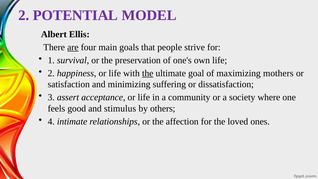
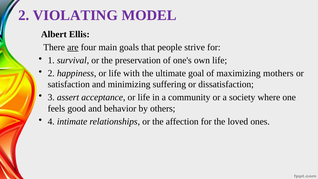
POTENTIAL: POTENTIAL -> VIOLATING (75, 15)
the underline: present -> none (148, 73)
stimulus: stimulus -> behavior (120, 108)
